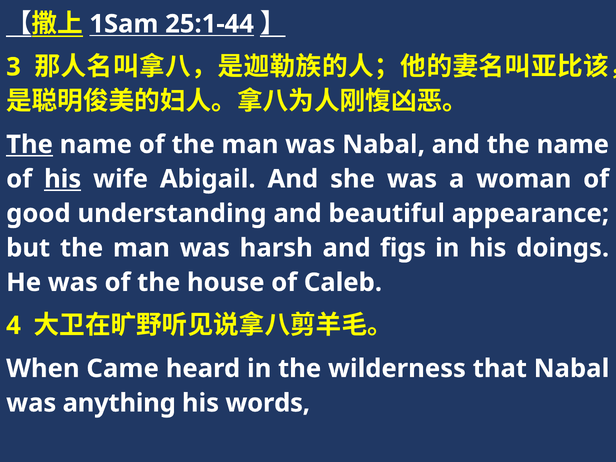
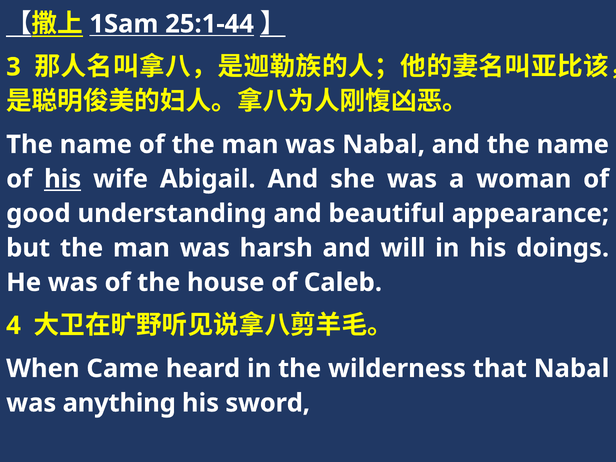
The underline: present -> none (30, 145)
figs: figs -> will (403, 248)
words: words -> sword (268, 403)
